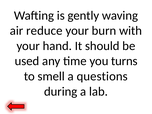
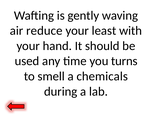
burn: burn -> least (104, 31)
questions: questions -> chemicals (102, 76)
